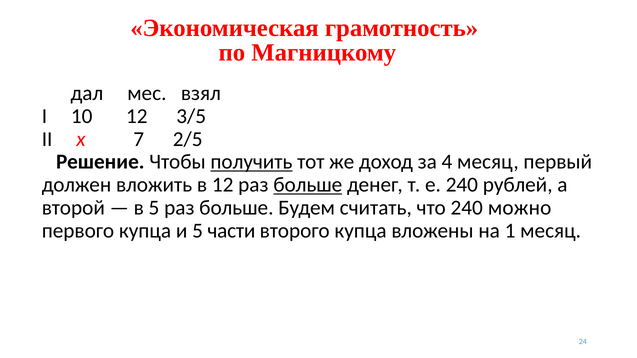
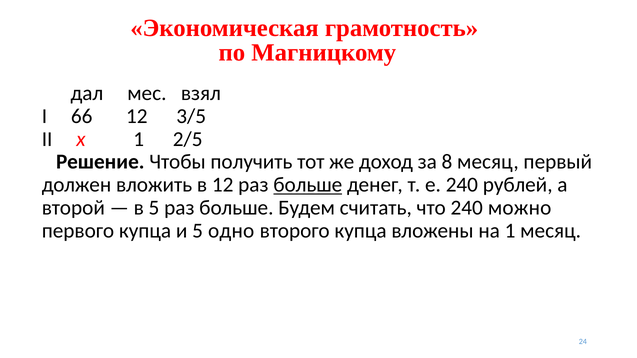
10: 10 -> 66 (82, 116)
x 7: 7 -> 1 (139, 139)
получить underline: present -> none (251, 162)
4: 4 -> 8 (447, 162)
части: части -> одно (231, 231)
